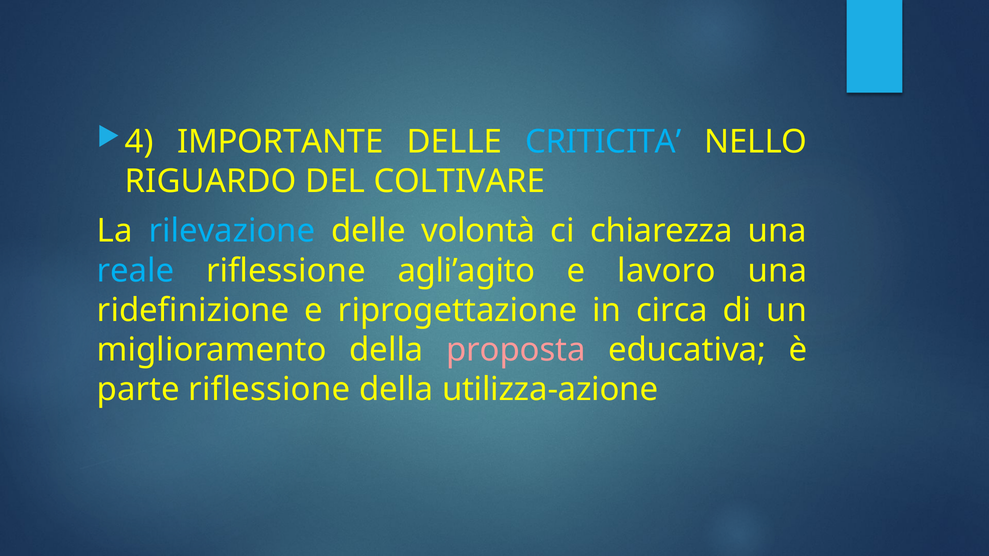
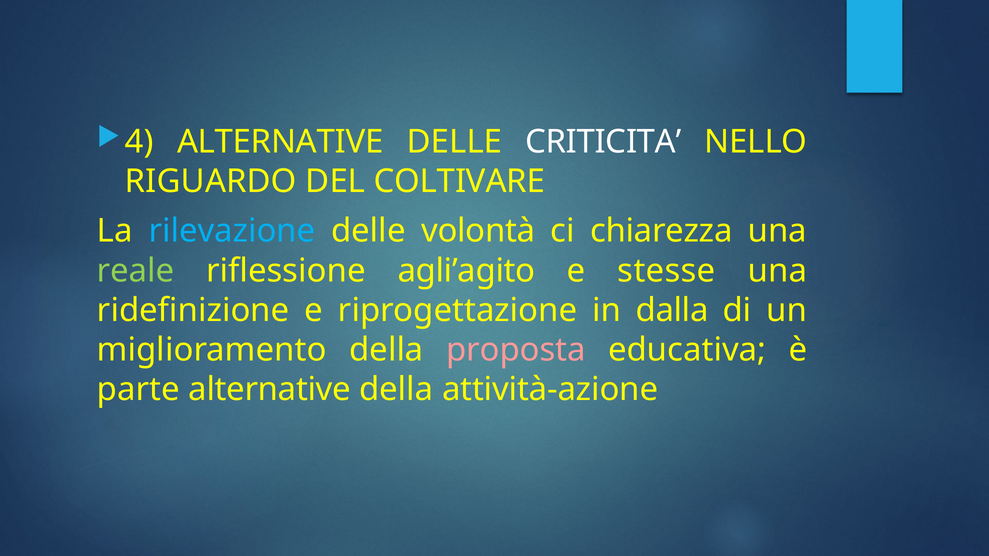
4 IMPORTANTE: IMPORTANTE -> ALTERNATIVE (280, 142)
CRITICITA colour: light blue -> white (603, 142)
reale colour: light blue -> light green (136, 271)
lavoro: lavoro -> stesse (666, 271)
circa: circa -> dalla (672, 310)
parte riflessione: riflessione -> alternative (270, 389)
utilizza-azione: utilizza-azione -> attività-azione (550, 389)
